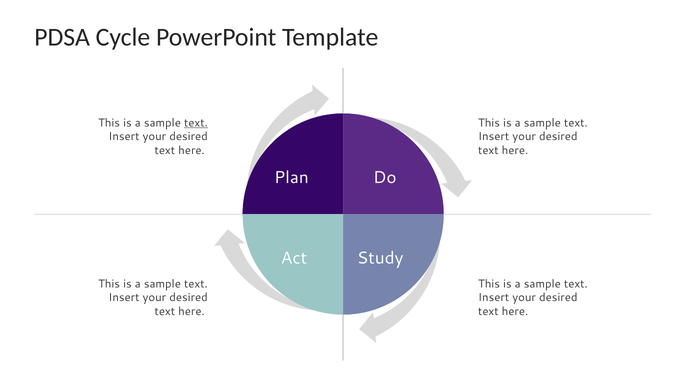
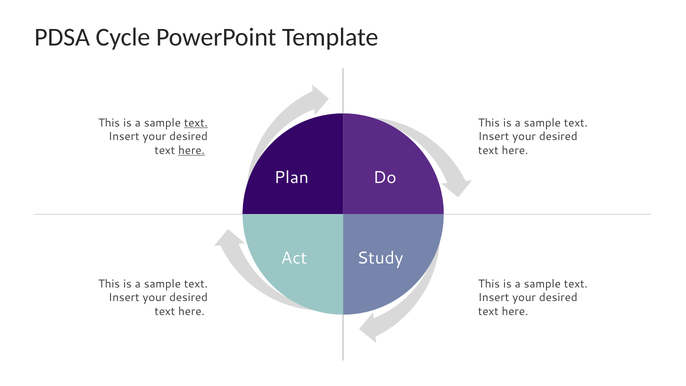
here underline: none -> present (192, 150)
